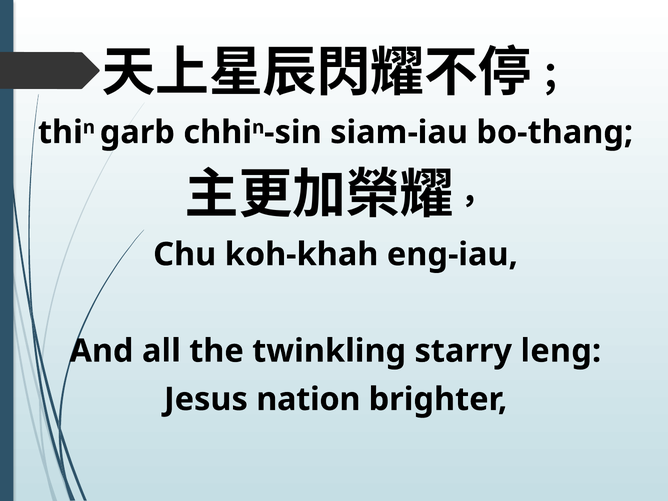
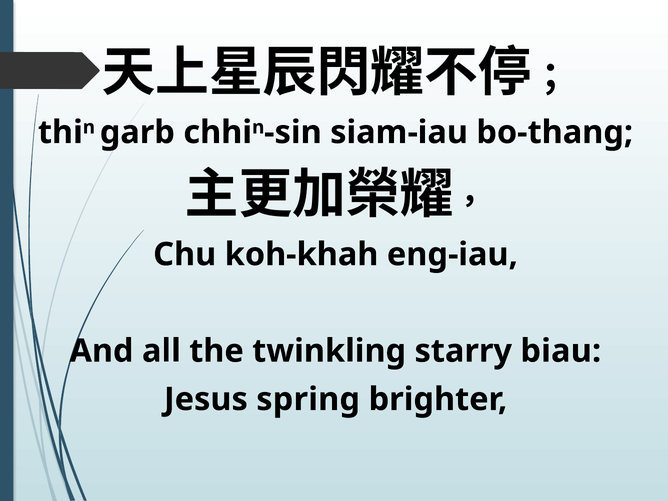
leng: leng -> biau (561, 351)
nation: nation -> spring (308, 399)
